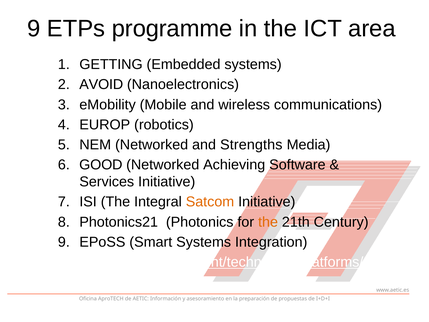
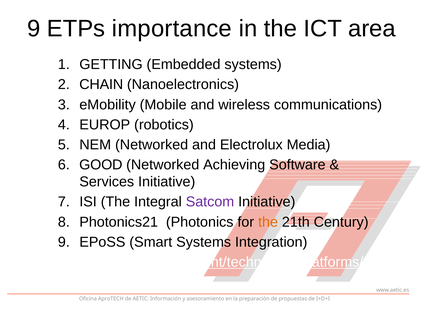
programme: programme -> importance (172, 28)
AVOID: AVOID -> CHAIN (101, 85)
Strengths: Strengths -> Electrolux (251, 145)
Satcom colour: orange -> purple (210, 202)
